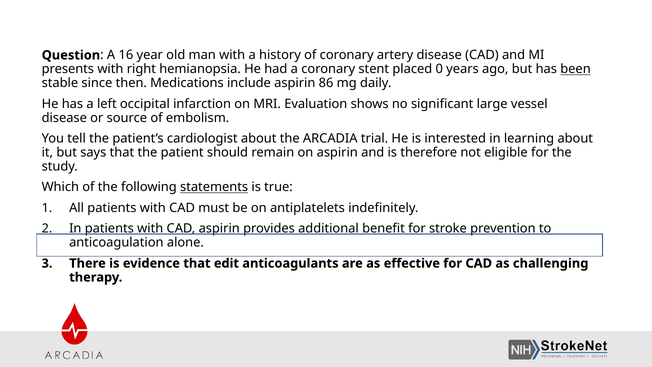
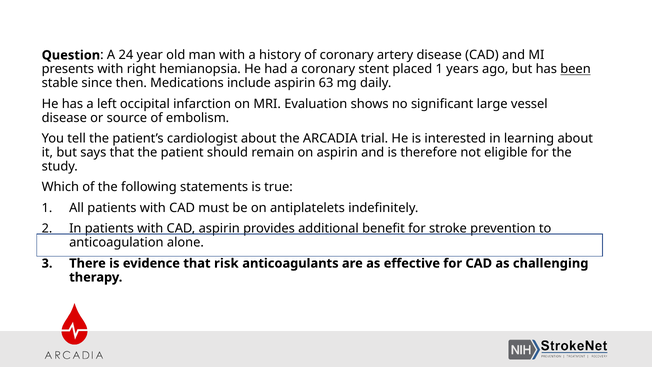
16: 16 -> 24 (126, 55)
placed 0: 0 -> 1 (439, 69)
86: 86 -> 63 (326, 83)
statements underline: present -> none (214, 187)
edit: edit -> risk (226, 263)
